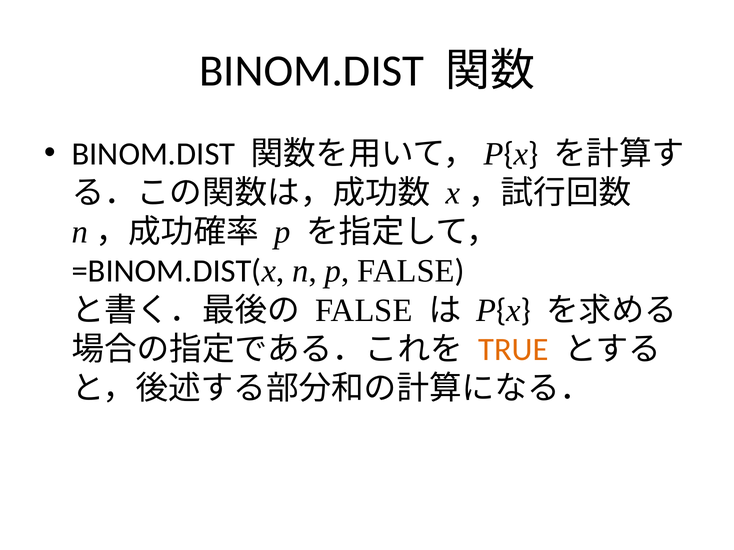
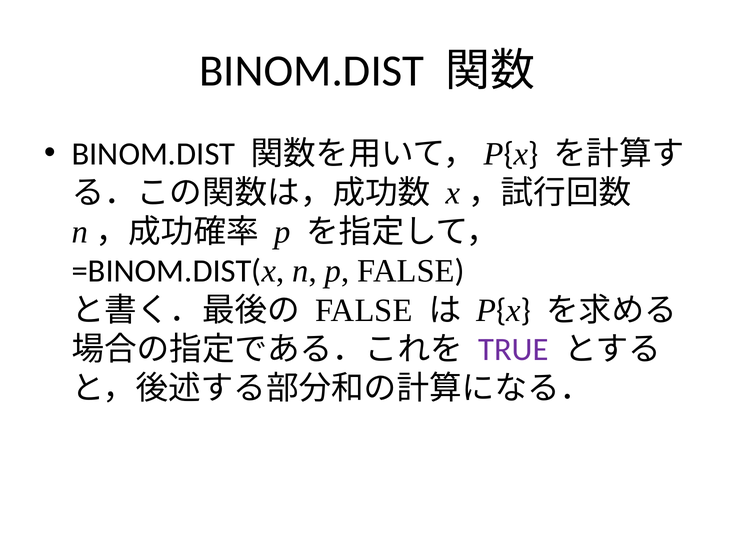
TRUE colour: orange -> purple (514, 350)
